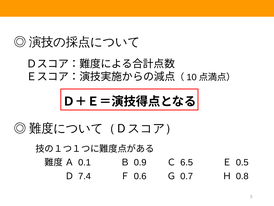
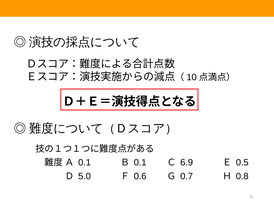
Ｂ 0.9: 0.9 -> 0.1 (140, 162)
6.5: 6.5 -> 6.9 (187, 162)
7.4: 7.4 -> 5.0 (85, 176)
